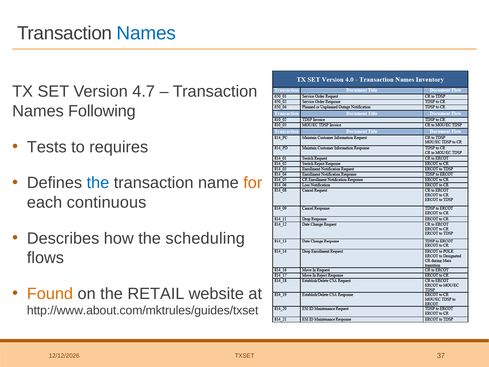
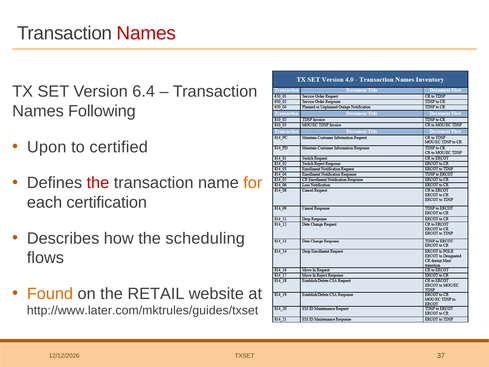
Names colour: blue -> red (146, 33)
4.7: 4.7 -> 6.4 (144, 91)
Tests: Tests -> Upon (47, 147)
requires: requires -> certified (119, 147)
the colour: blue -> red (98, 183)
continuous: continuous -> certification (107, 202)
http://www.about.com/mktrules/guides/txset: http://www.about.com/mktrules/guides/txset -> http://www.later.com/mktrules/guides/txset (143, 310)
